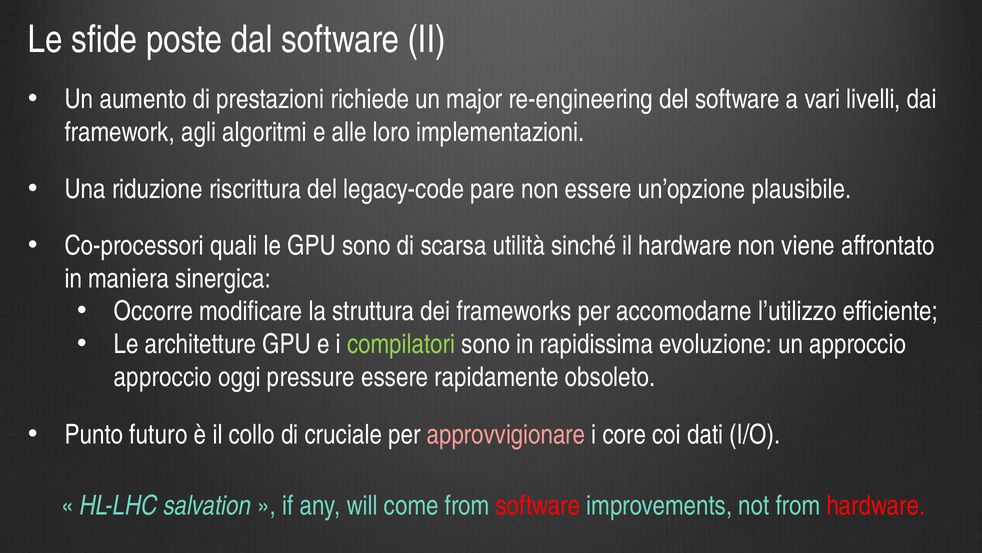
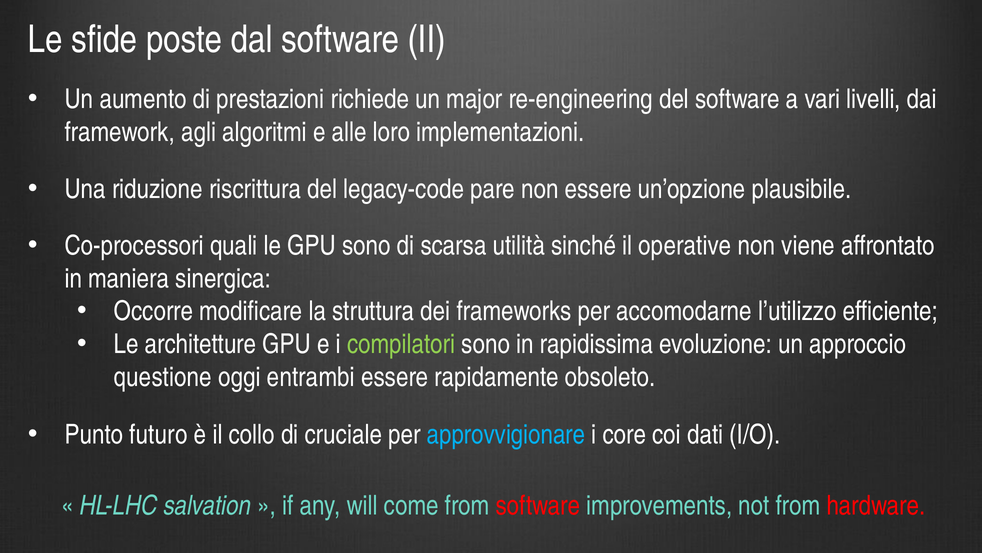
il hardware: hardware -> operative (685, 246)
approccio: approccio -> questione (163, 377)
pressure: pressure -> entrambi (311, 377)
approvvigionare colour: pink -> light blue (506, 434)
